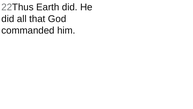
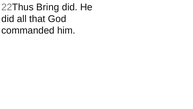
Earth: Earth -> Bring (48, 7)
